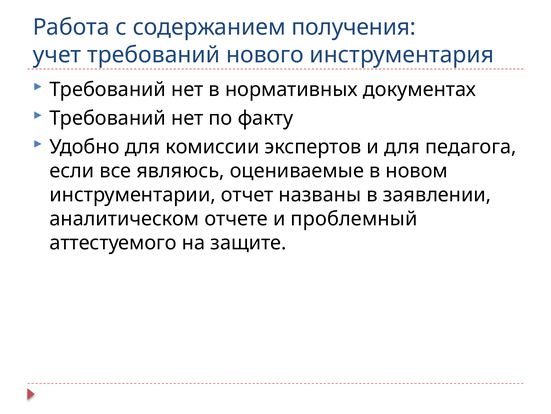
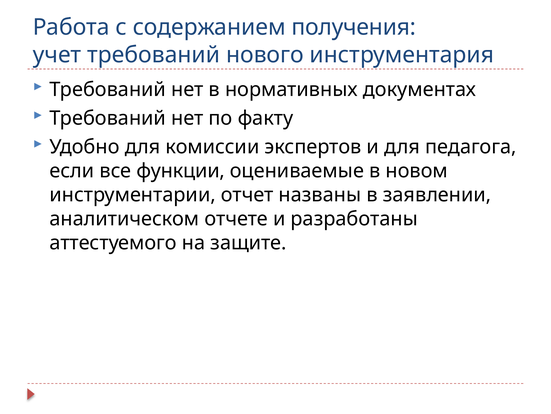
являюсь: являюсь -> функции (181, 171)
проблемный: проблемный -> разработаны (354, 218)
